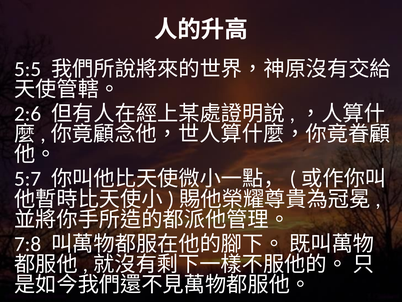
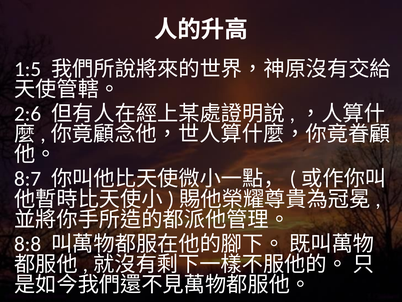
5:5: 5:5 -> 1:5 (28, 69)
5:7: 5:7 -> 8:7 (28, 179)
7:8: 7:8 -> 8:8 (28, 244)
